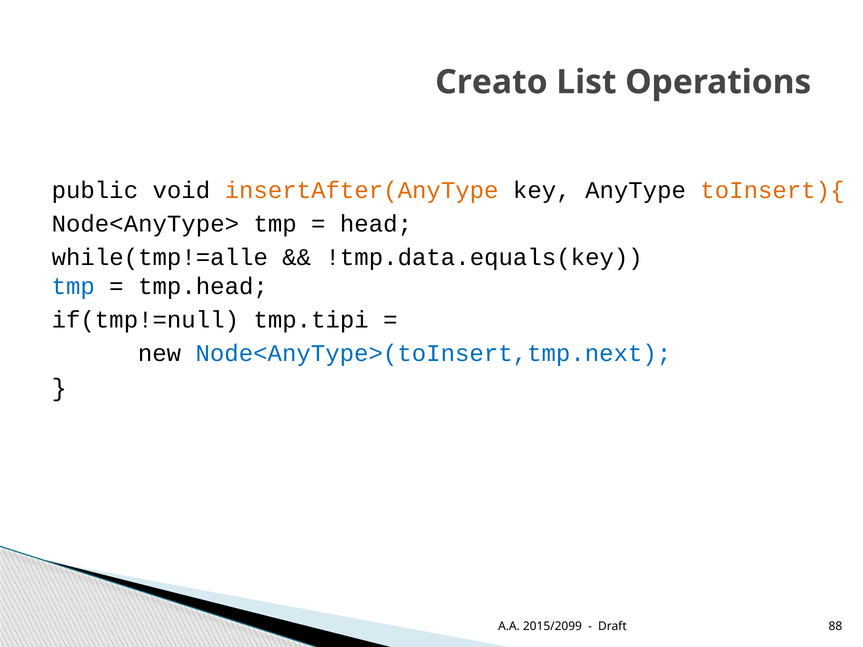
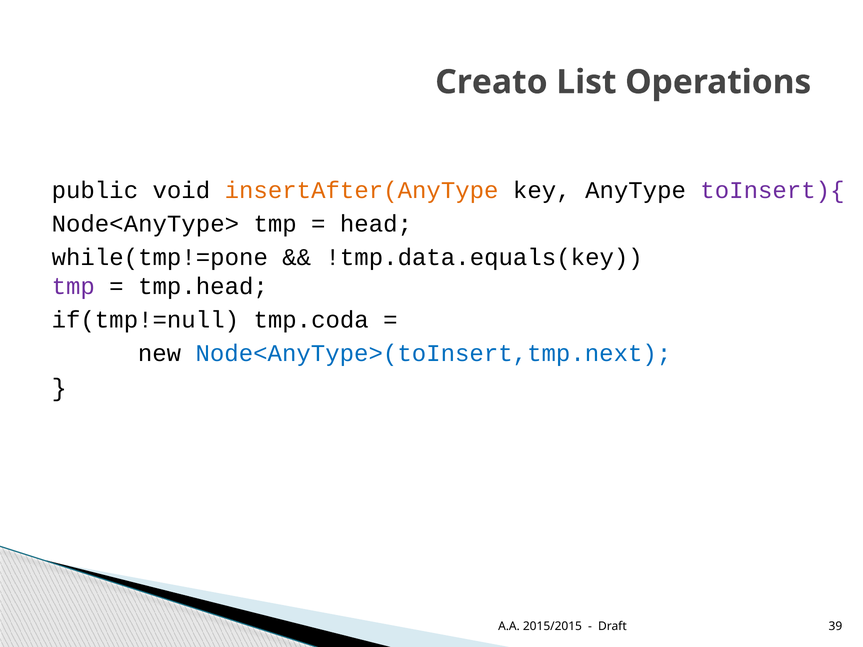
toInsert){ colour: orange -> purple (772, 190)
while(tmp!=alle: while(tmp!=alle -> while(tmp!=pone (160, 258)
tmp colour: blue -> purple (73, 286)
tmp.tipi: tmp.tipi -> tmp.coda (311, 320)
2015/2099: 2015/2099 -> 2015/2015 (552, 627)
88: 88 -> 39 (835, 627)
